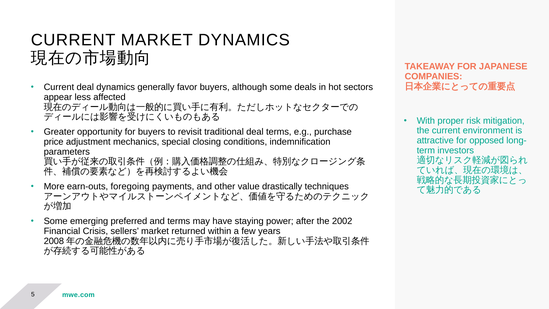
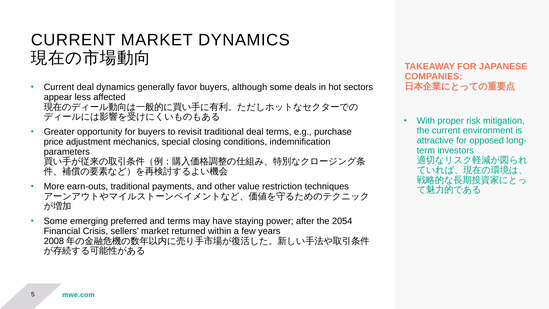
earn-outs foregoing: foregoing -> traditional (130, 186)
drastically: drastically -> restriction (282, 186)
2002: 2002 -> 2054 (342, 221)
